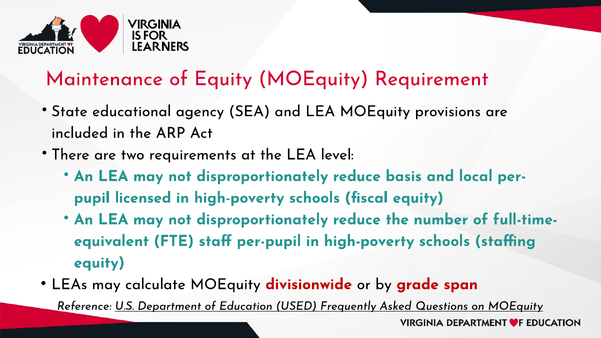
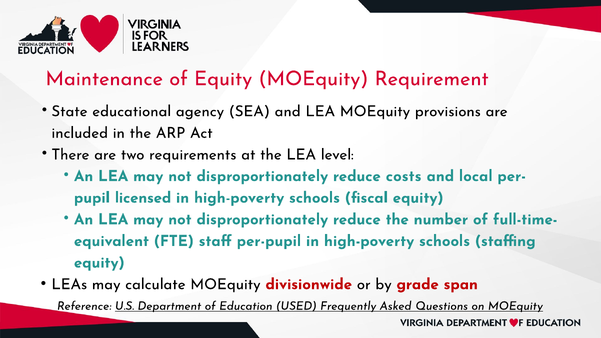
basis: basis -> costs (404, 176)
